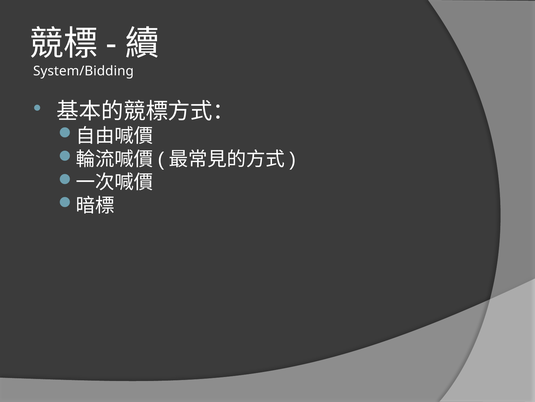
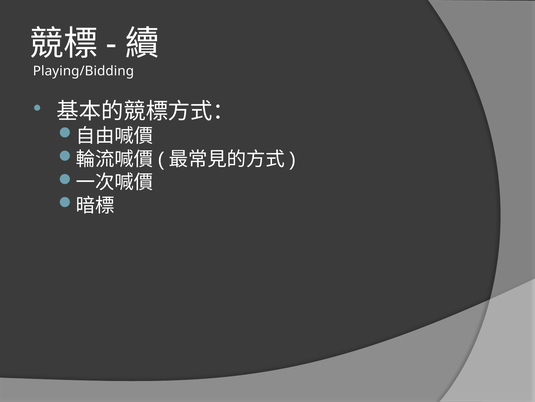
System/Bidding: System/Bidding -> Playing/Bidding (83, 71)
